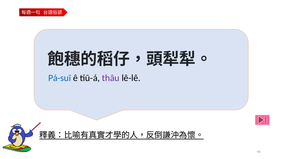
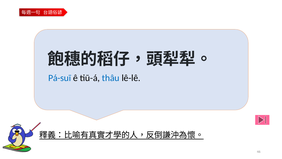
thâu colour: purple -> blue (111, 78)
